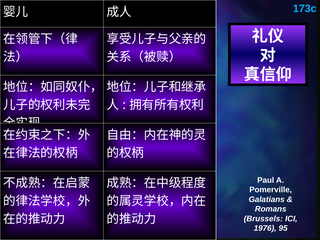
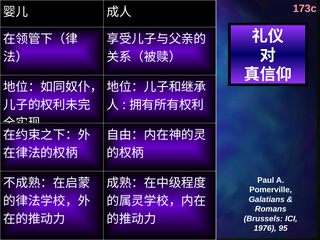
173c colour: light blue -> pink (305, 9)
